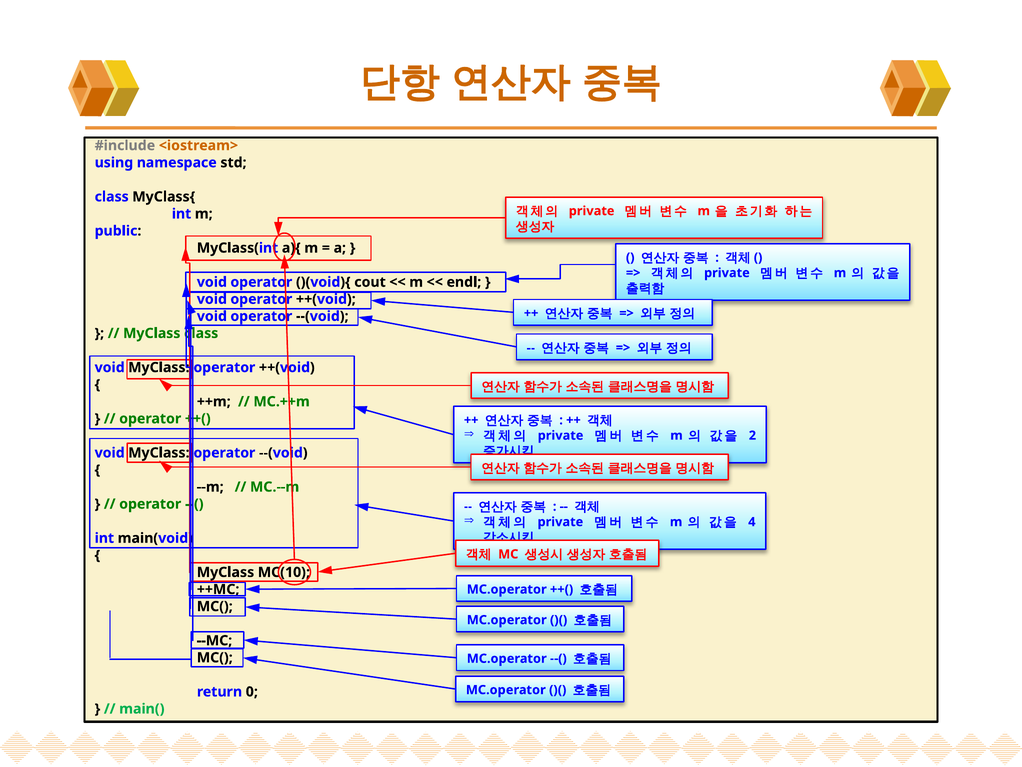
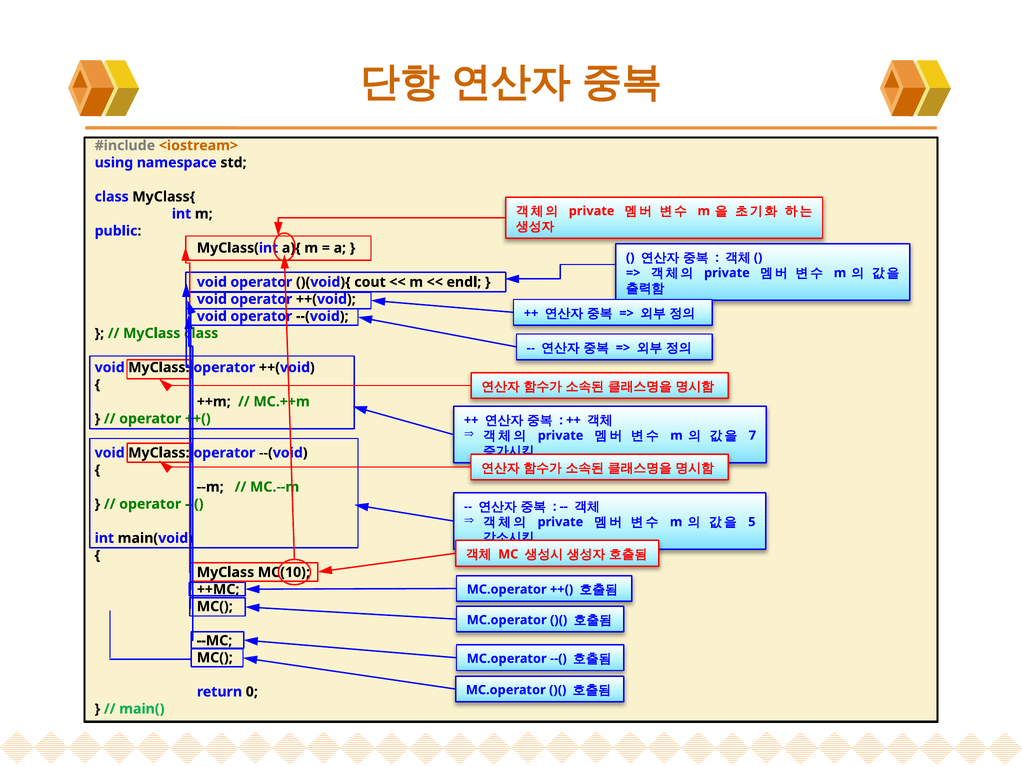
2: 2 -> 7 (752, 435)
4: 4 -> 5 (752, 522)
